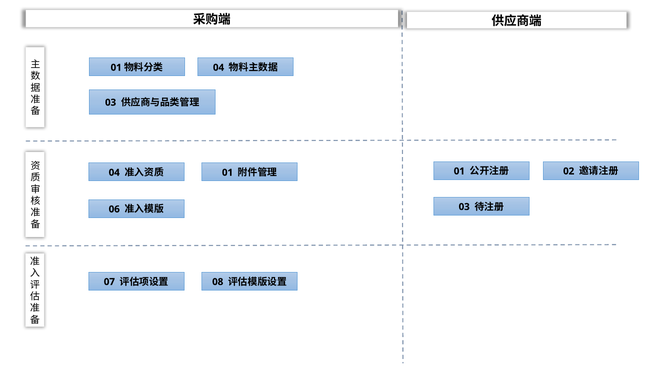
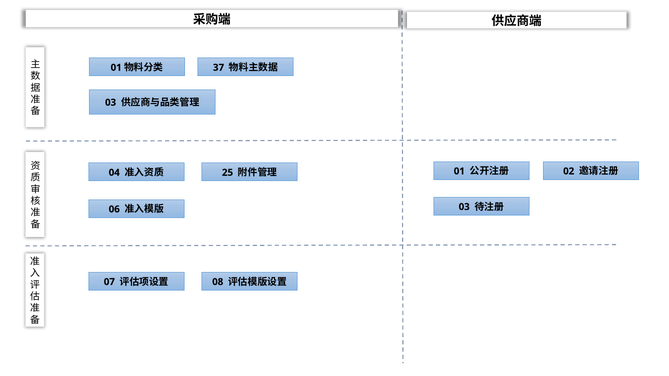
04: 04 -> 37 (219, 68)
01: 01 -> 25 (228, 173)
